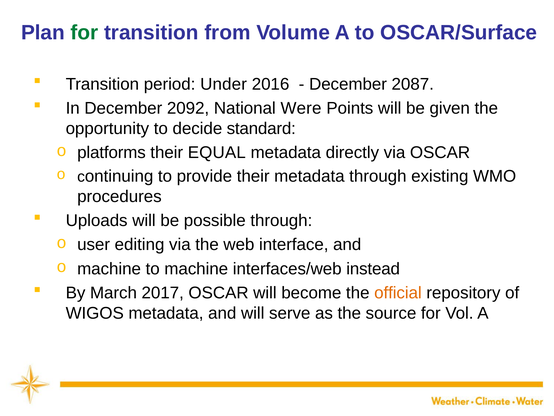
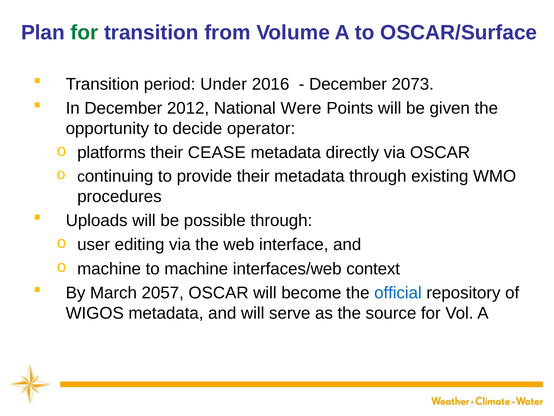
2087: 2087 -> 2073 (413, 84)
2092: 2092 -> 2012 (188, 108)
standard: standard -> operator (261, 128)
EQUAL: EQUAL -> CEASE (217, 153)
instead: instead -> context (373, 269)
2017: 2017 -> 2057 (163, 293)
official colour: orange -> blue (398, 293)
